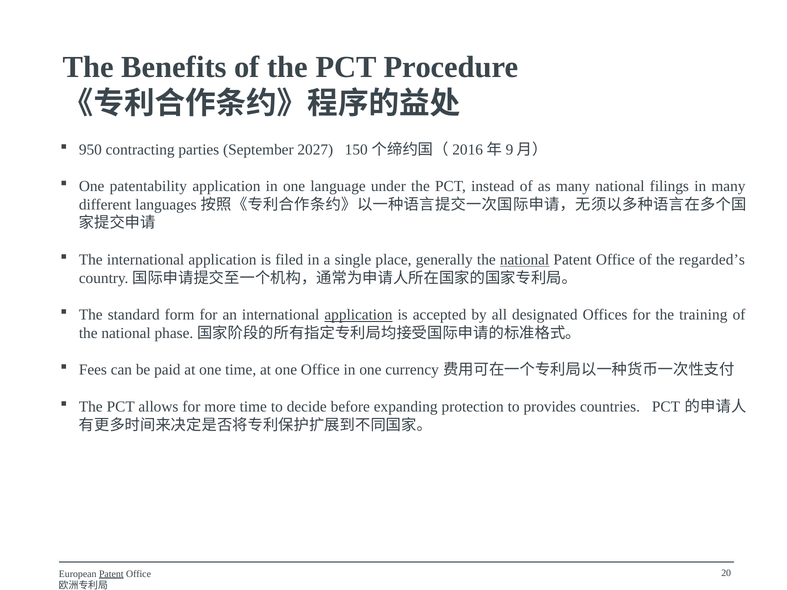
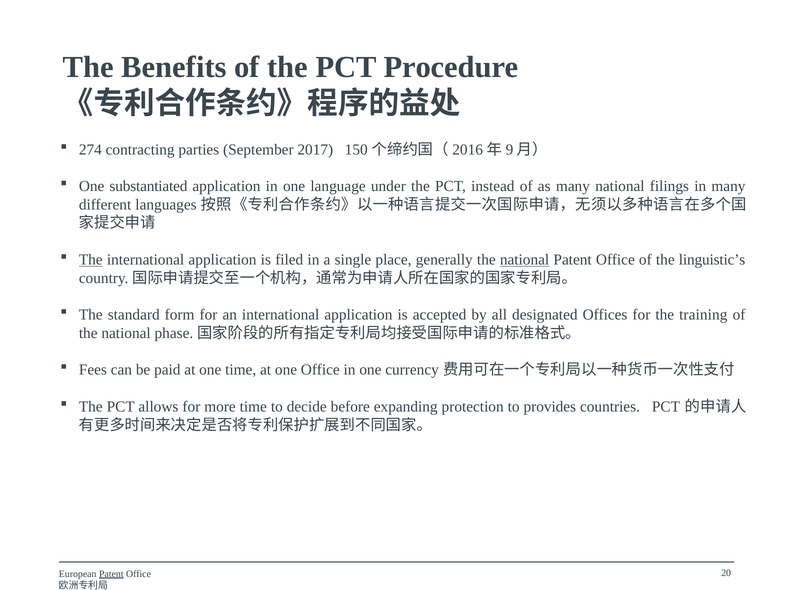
950: 950 -> 274 (90, 150)
2027: 2027 -> 2017 (315, 150)
patentability: patentability -> substantiated (148, 186)
The underline: none -> present (91, 260)
regarded’s: regarded’s -> linguistic’s (712, 260)
application underline: present -> none (358, 315)
